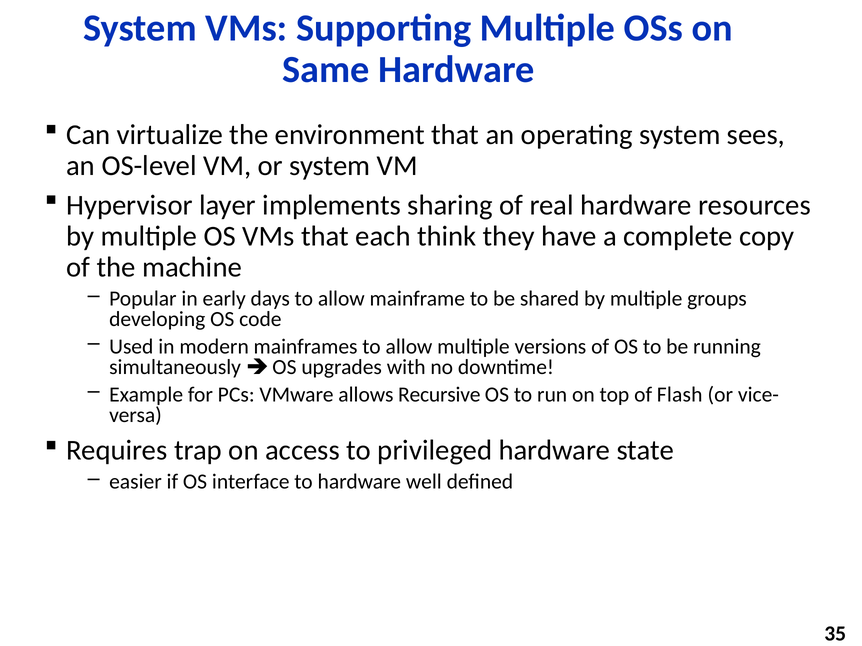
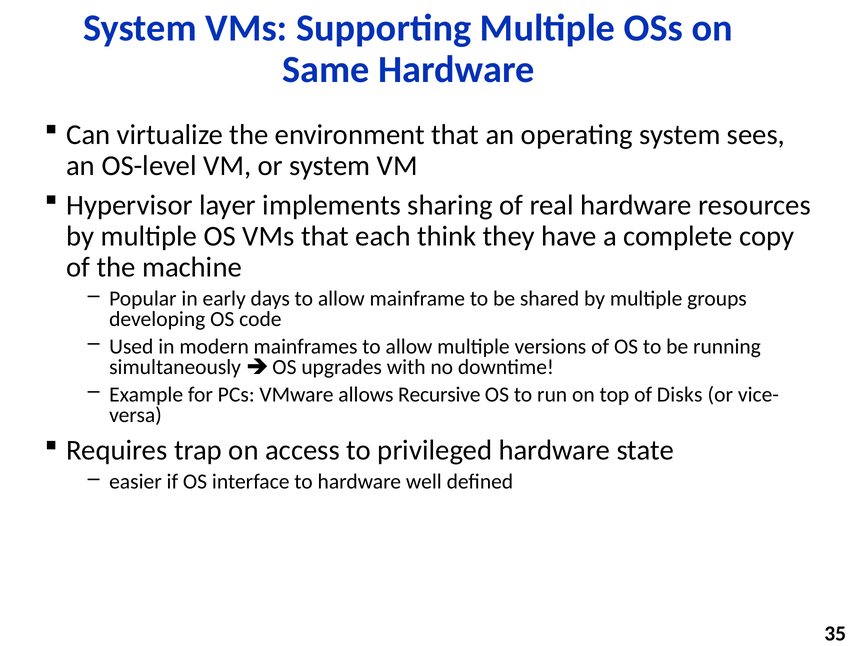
Flash: Flash -> Disks (680, 395)
